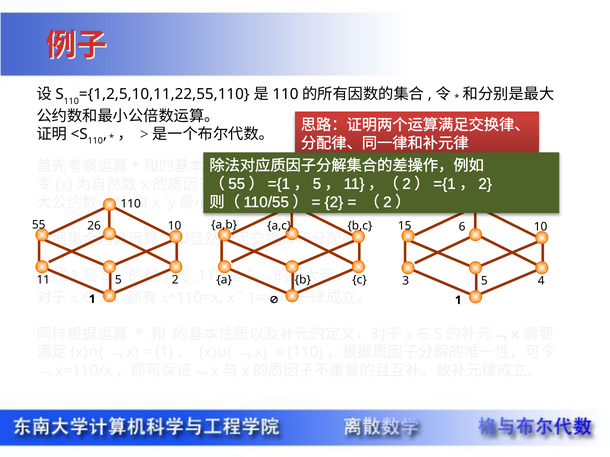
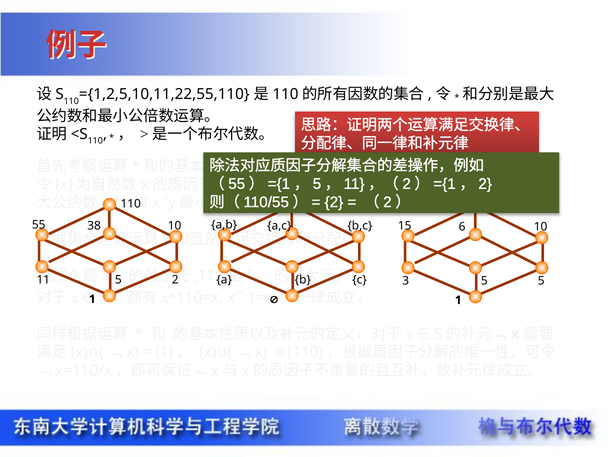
26: 26 -> 38 (94, 226)
5 4: 4 -> 5 (541, 281)
